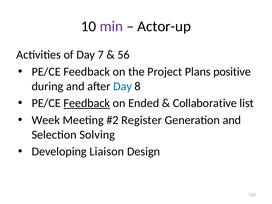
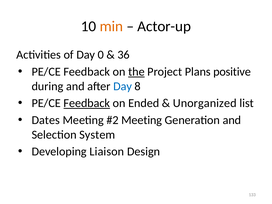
min colour: purple -> orange (111, 26)
7: 7 -> 0 (101, 55)
56: 56 -> 36 (124, 55)
the underline: none -> present (136, 72)
Collaborative: Collaborative -> Unorganized (205, 103)
Week: Week -> Dates (46, 120)
Register: Register -> Meeting (142, 120)
Solving: Solving -> System (97, 135)
